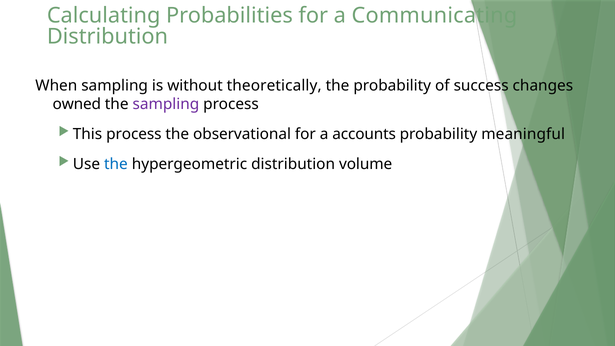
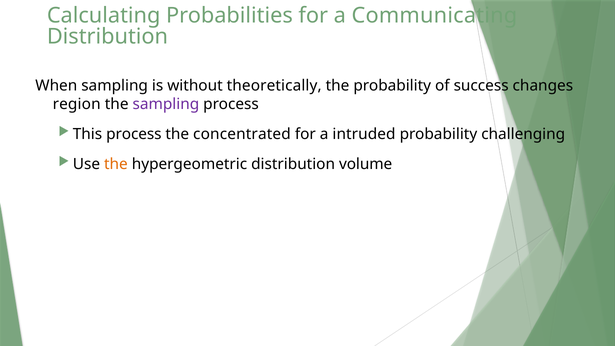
owned: owned -> region (77, 104)
observational: observational -> concentrated (242, 134)
accounts: accounts -> intruded (364, 134)
meaningful: meaningful -> challenging (523, 134)
the colour: blue -> orange (116, 164)
